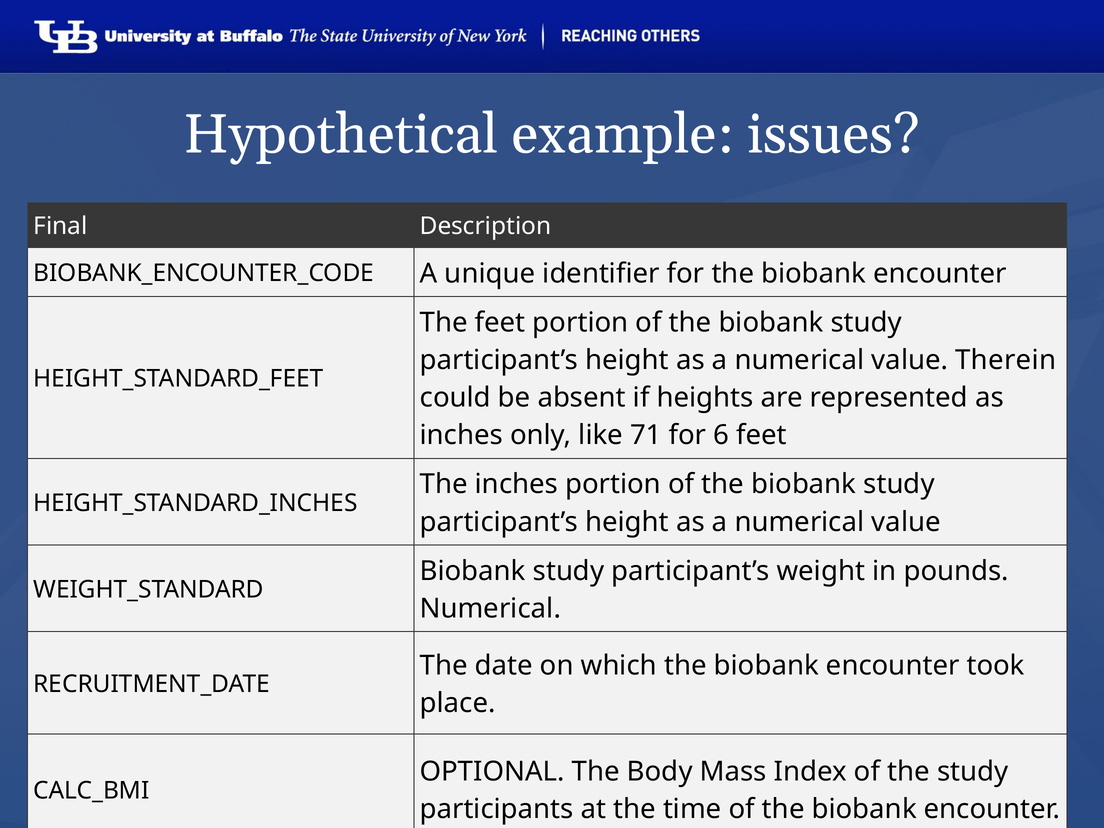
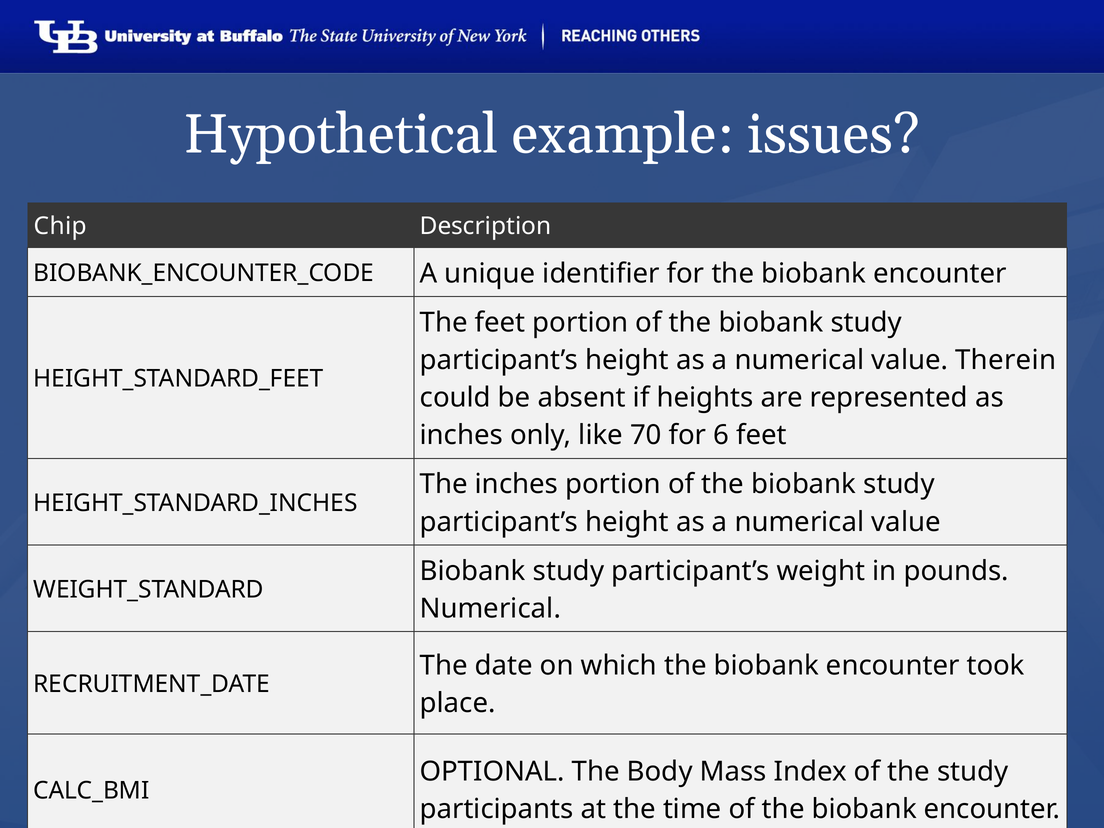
Final: Final -> Chip (60, 226)
71: 71 -> 70 (646, 435)
